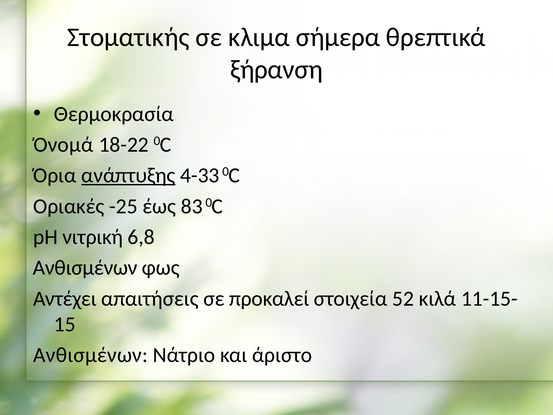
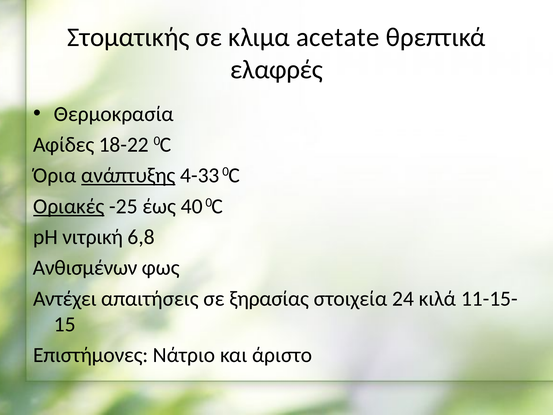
σήμερα: σήμερα -> acetate (338, 37)
ξήρανση: ξήρανση -> ελαφρές (277, 70)
Όνομά: Όνομά -> Αφίδες (64, 145)
Οριακές underline: none -> present (69, 206)
83: 83 -> 40 (192, 206)
προκαλεί: προκαλεί -> ξηρασίας (269, 298)
52: 52 -> 24 (403, 298)
Ανθισμένων: Ανθισμένων -> Επιστήμονες (91, 355)
